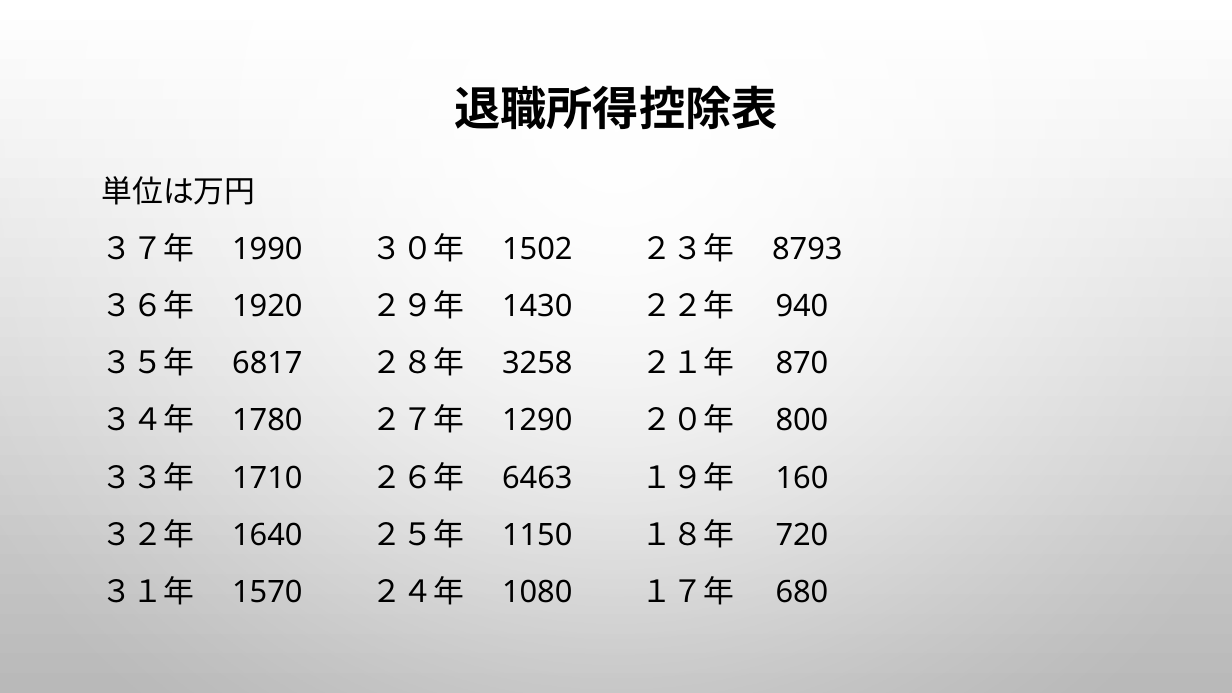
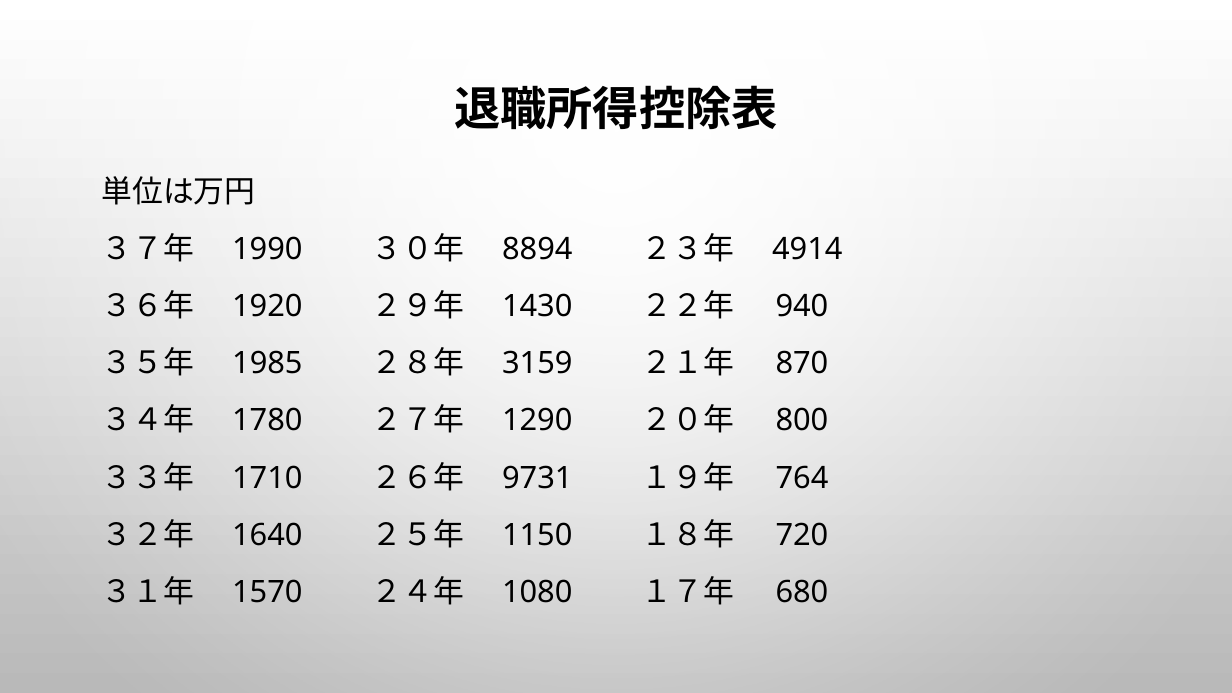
1502: 1502 -> 8894 (537, 249)
8793: 8793 -> 4914 (807, 249)
6817: 6817 -> 1985 (267, 363)
3258: 3258 -> 3159 (537, 363)
6463: 6463 -> 9731 (537, 478)
160: 160 -> 764 (802, 478)
